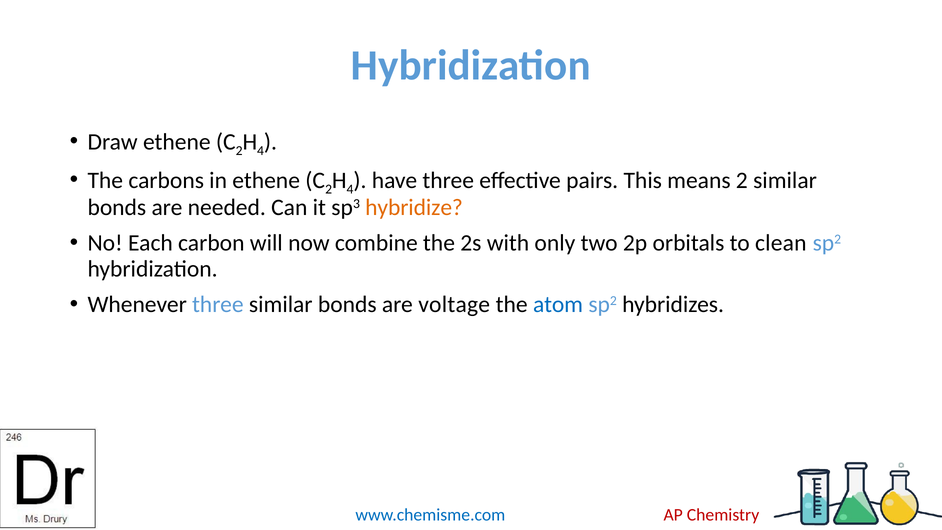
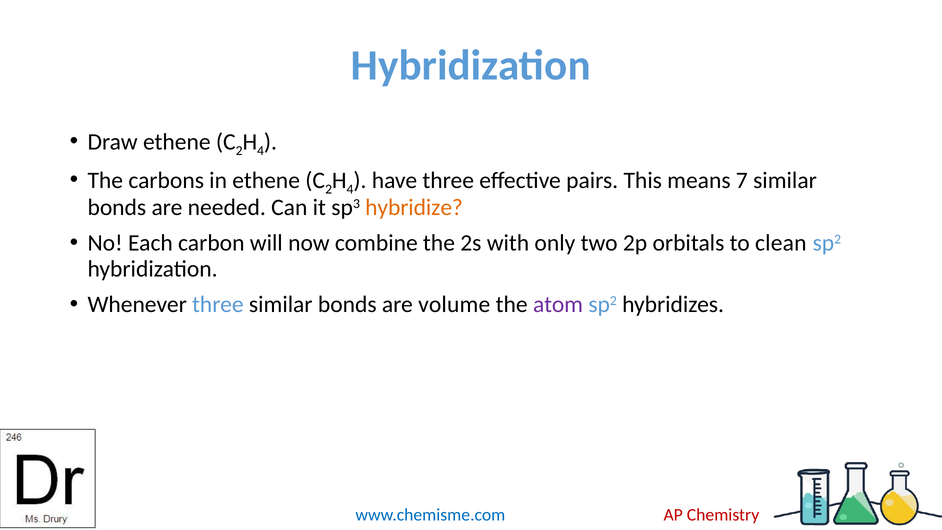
means 2: 2 -> 7 (742, 180)
voltage: voltage -> volume (454, 305)
atom colour: blue -> purple (558, 305)
